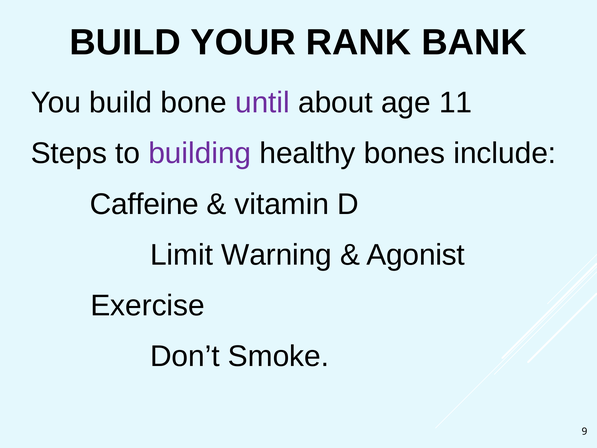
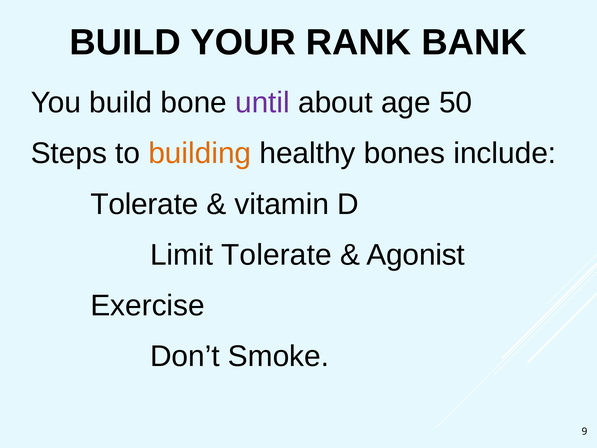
11: 11 -> 50 (456, 103)
building colour: purple -> orange (200, 153)
Caffeine: Caffeine -> Tolerate (144, 204)
Limit Warning: Warning -> Tolerate (276, 255)
